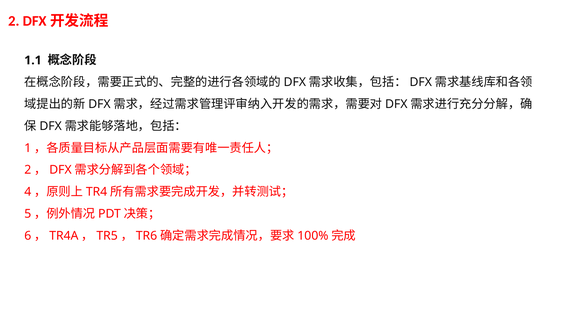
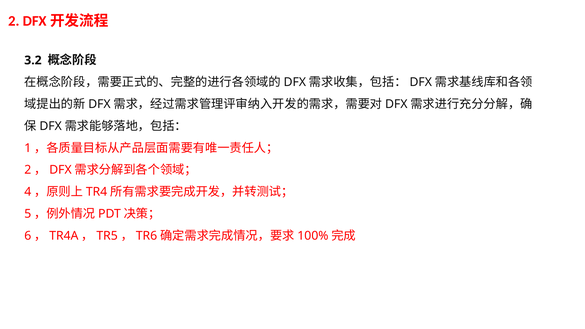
1.1: 1.1 -> 3.2 (33, 60)
